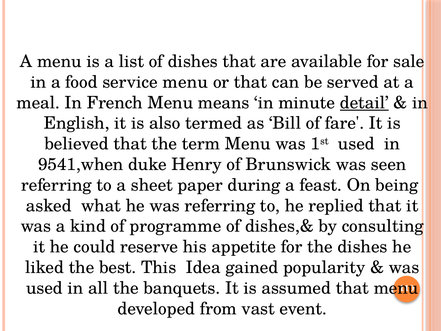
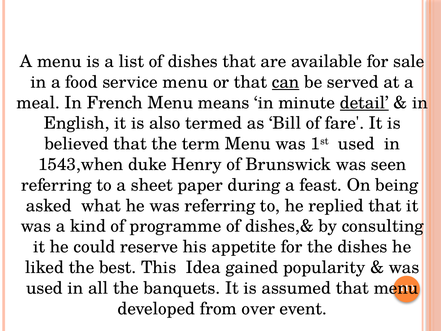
can underline: none -> present (286, 82)
9541,when: 9541,when -> 1543,when (81, 164)
vast: vast -> over (258, 309)
